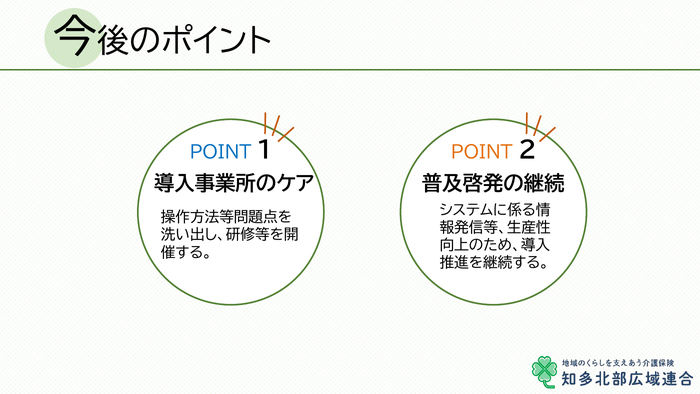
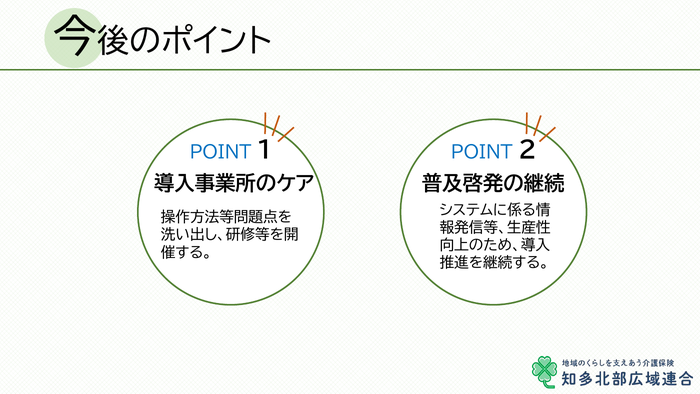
ＰＯＩＮＴ colour: orange -> blue (482, 152)
